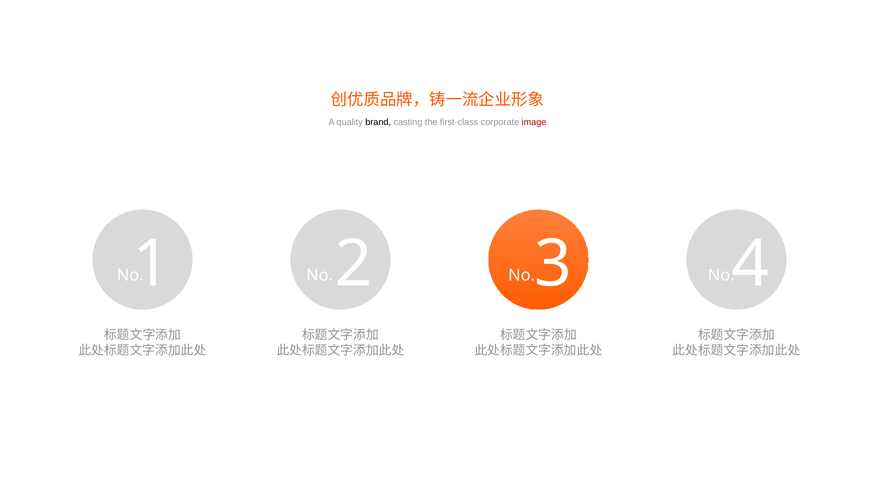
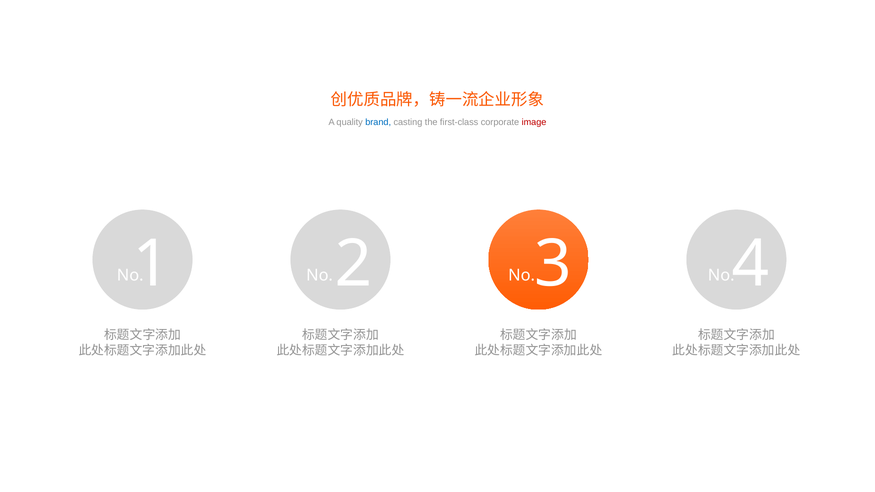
brand colour: black -> blue (378, 122)
